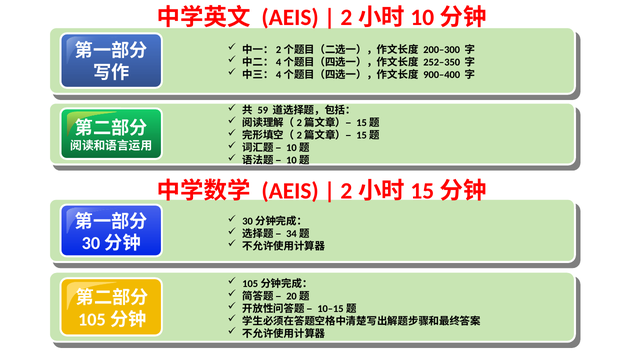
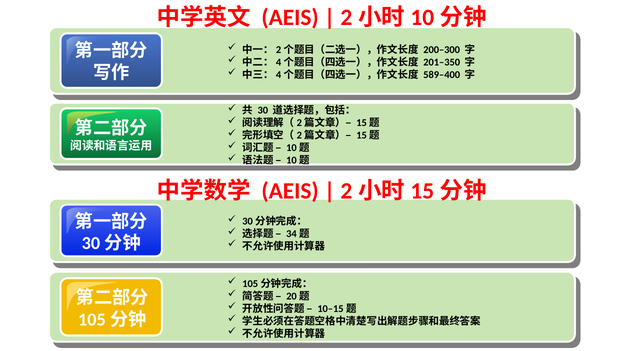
252–350: 252–350 -> 201–350 (442, 62)
900–400: 900–400 -> 589–400 (442, 75)
59: 59 -> 30 (263, 111)
